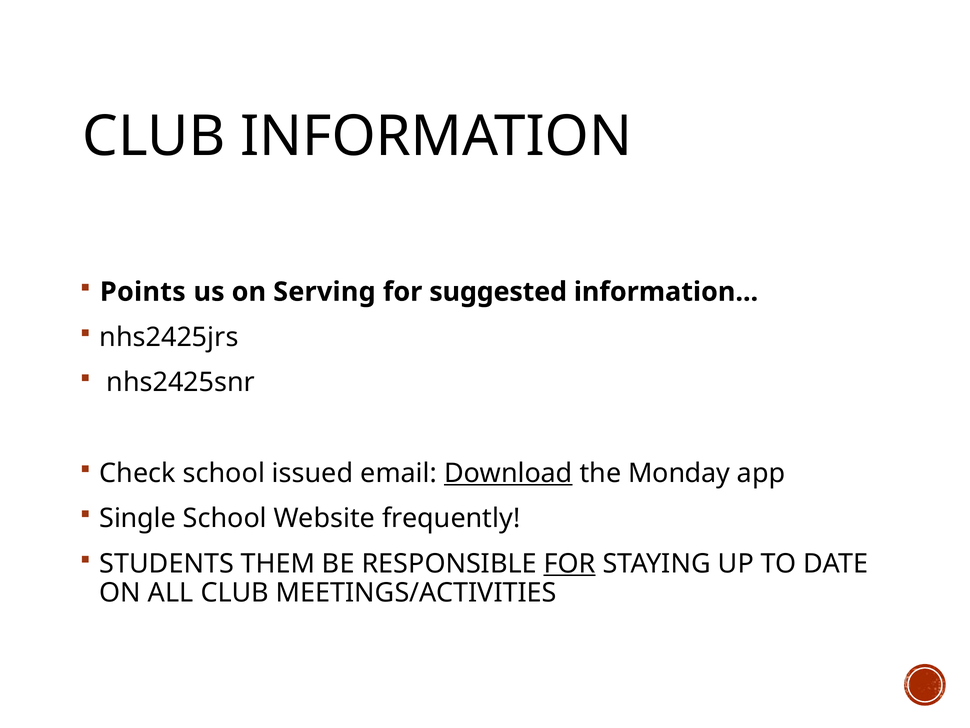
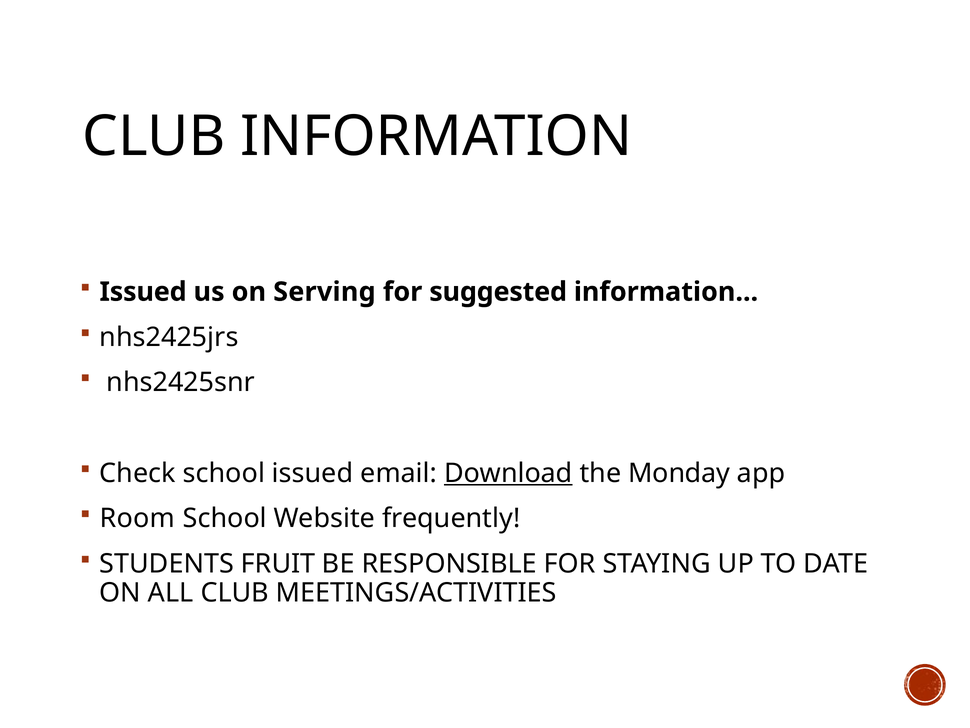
Points: Points -> Issued (143, 292)
Single: Single -> Room (137, 518)
THEM: THEM -> FRUIT (278, 563)
FOR underline: present -> none (570, 563)
